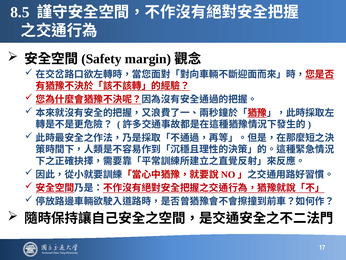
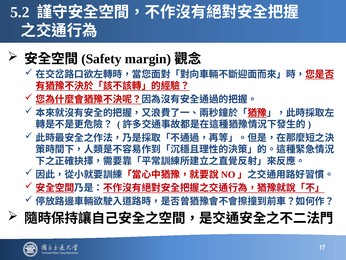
8.5: 8.5 -> 5.2 (20, 12)
